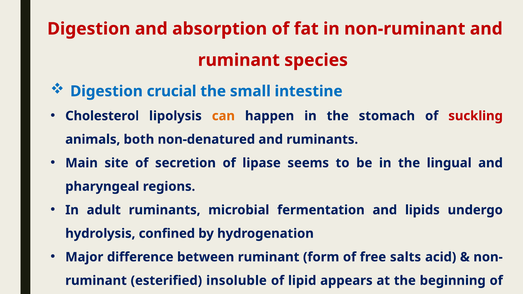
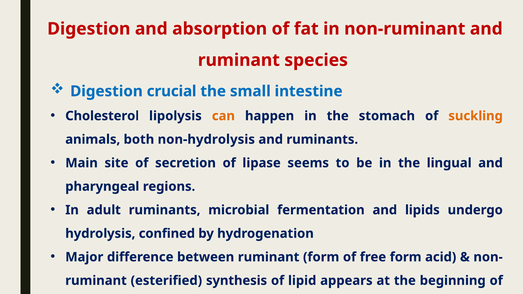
suckling colour: red -> orange (476, 116)
non-denatured: non-denatured -> non-hydrolysis (206, 140)
free salts: salts -> form (406, 257)
insoluble: insoluble -> synthesis (237, 281)
